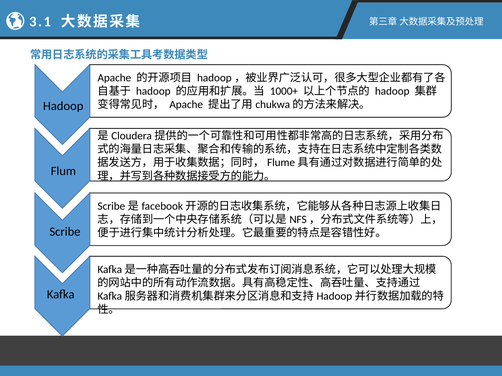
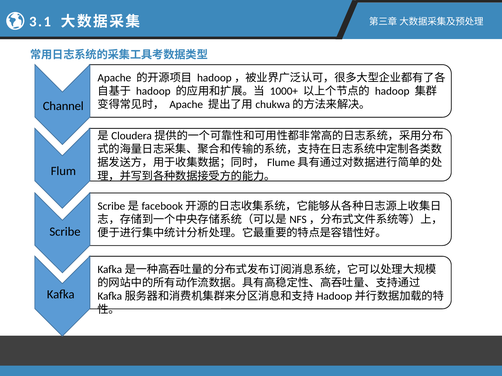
Hadoop: Hadoop -> Channel (63, 106)
